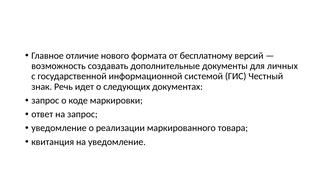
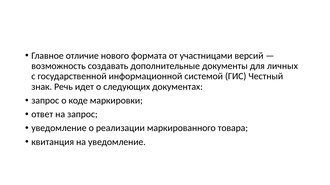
бесплатному: бесплатному -> участницами (206, 56)
